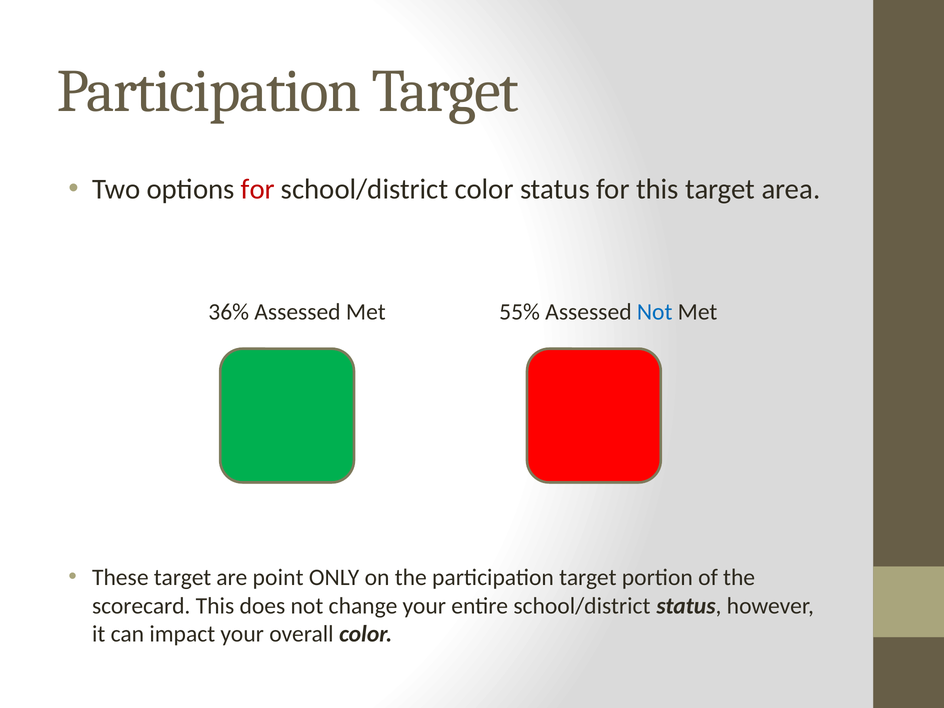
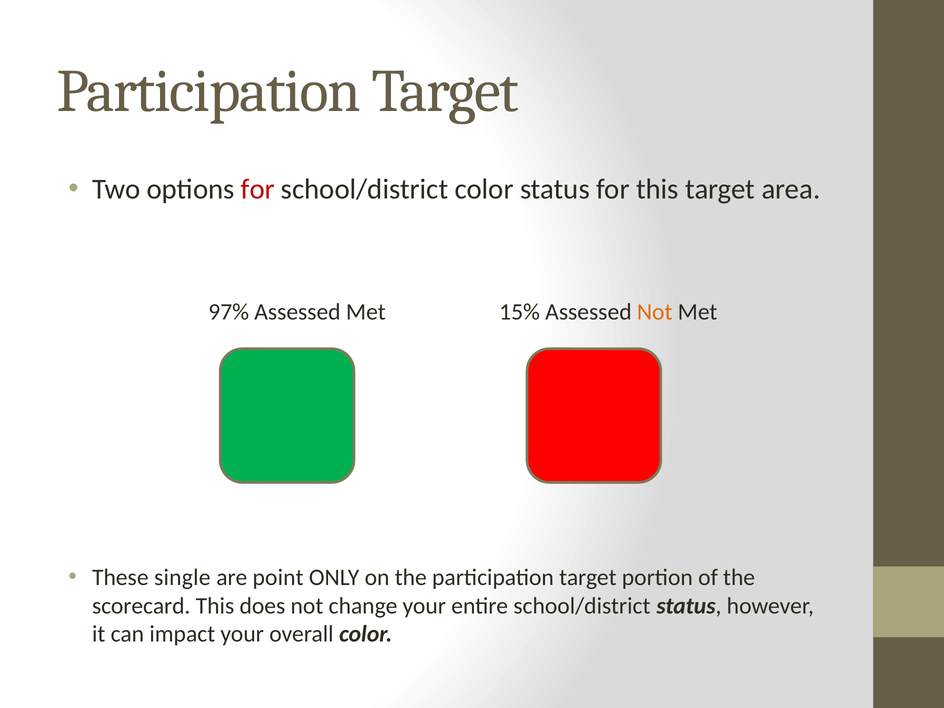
36%: 36% -> 97% (229, 312)
55%: 55% -> 15% (520, 312)
Not colour: blue -> orange (655, 312)
These target: target -> single (182, 577)
